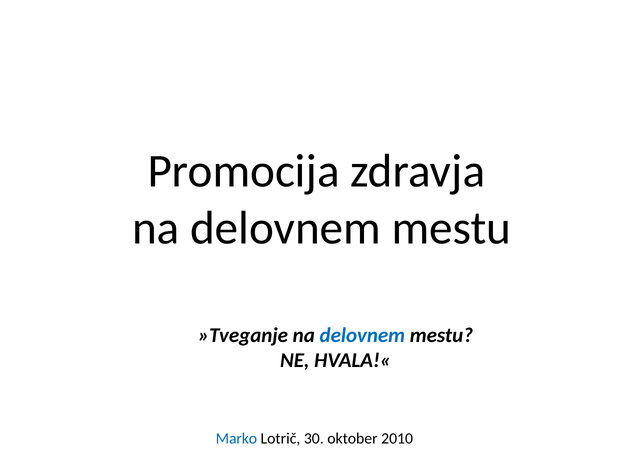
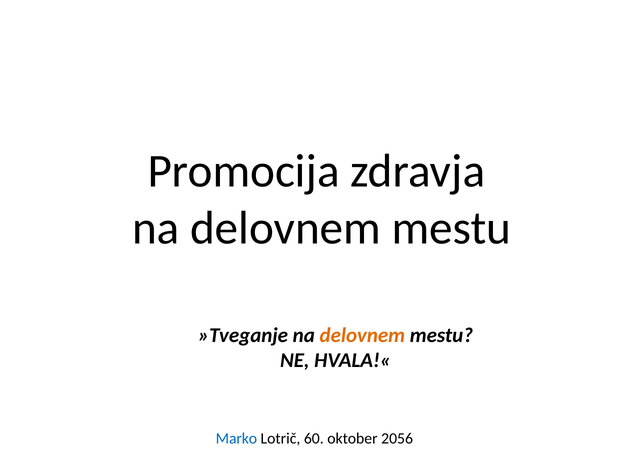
delovnem colour: blue -> orange (362, 335)
30: 30 -> 60 (314, 439)
2010: 2010 -> 2056 (397, 439)
